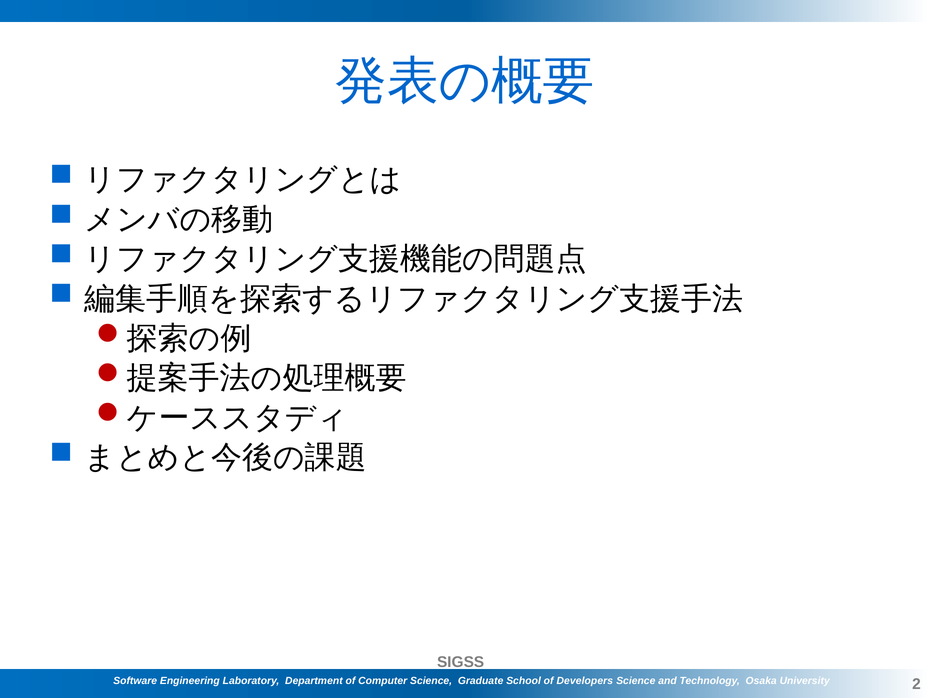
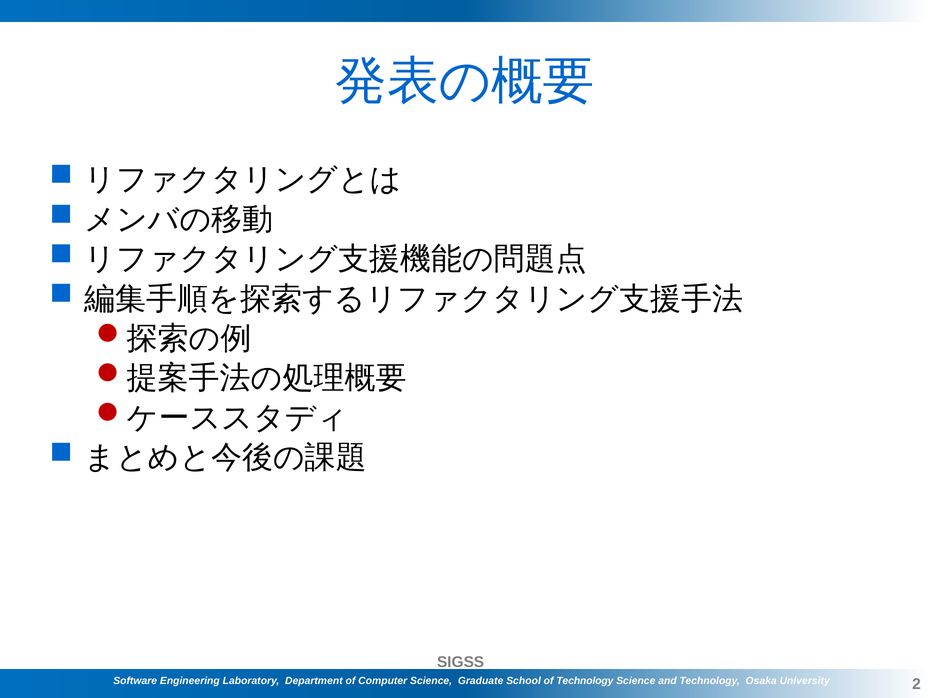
of Developers: Developers -> Technology (585, 680)
